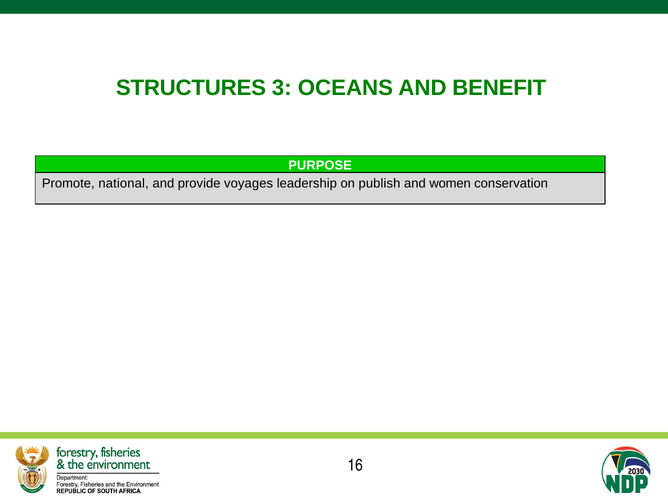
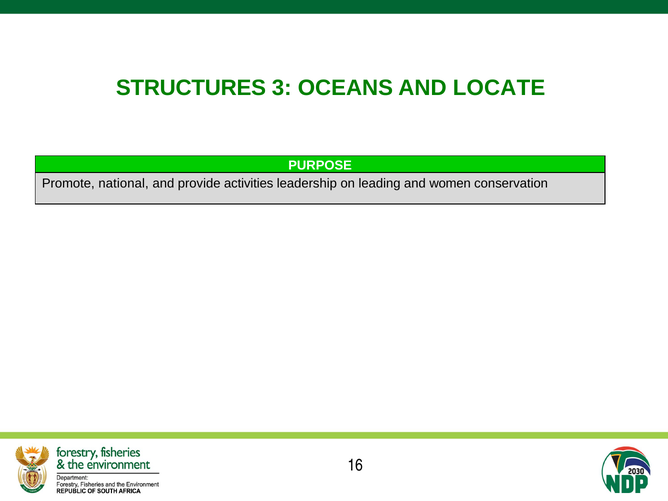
BENEFIT: BENEFIT -> LOCATE (499, 88)
voyages: voyages -> activities (249, 183)
publish: publish -> leading (380, 183)
